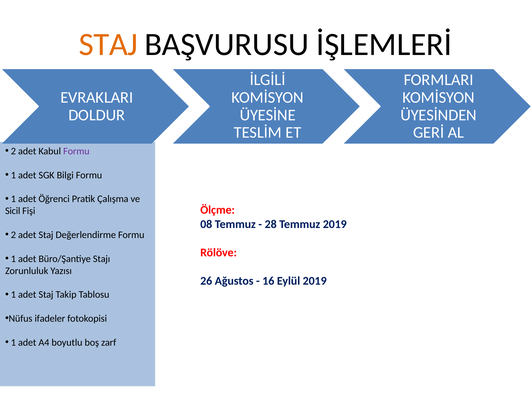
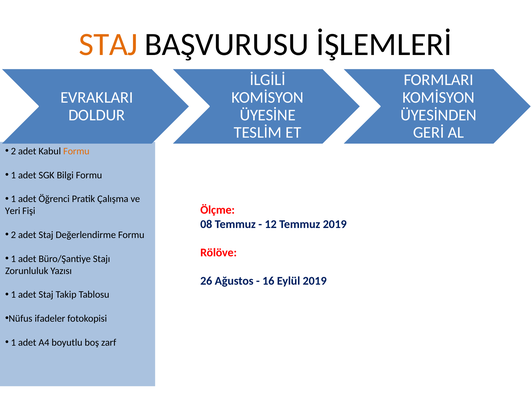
Formu colour: purple -> orange (76, 151)
Sicil: Sicil -> Yeri (13, 211)
28: 28 -> 12 (271, 224)
